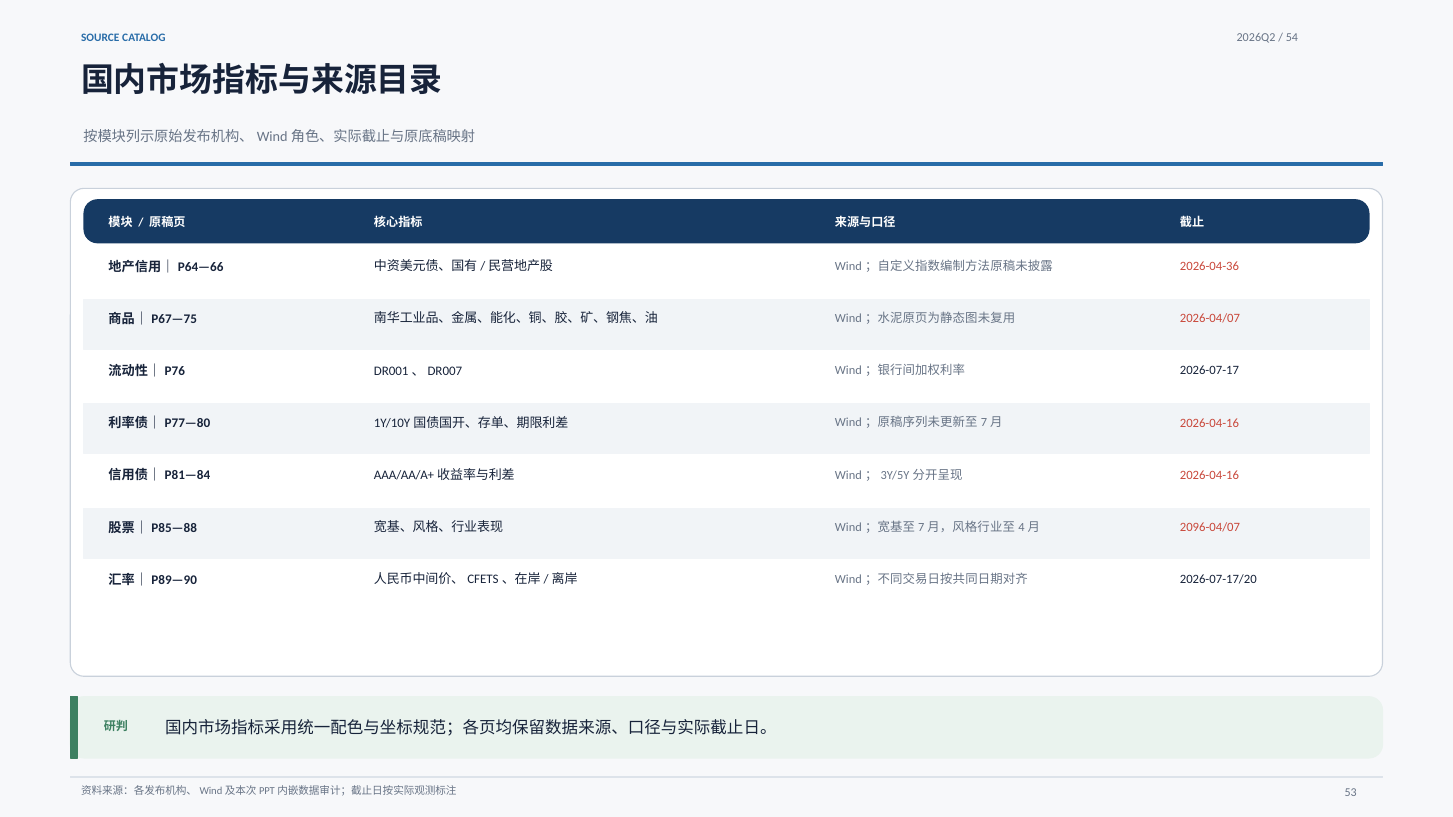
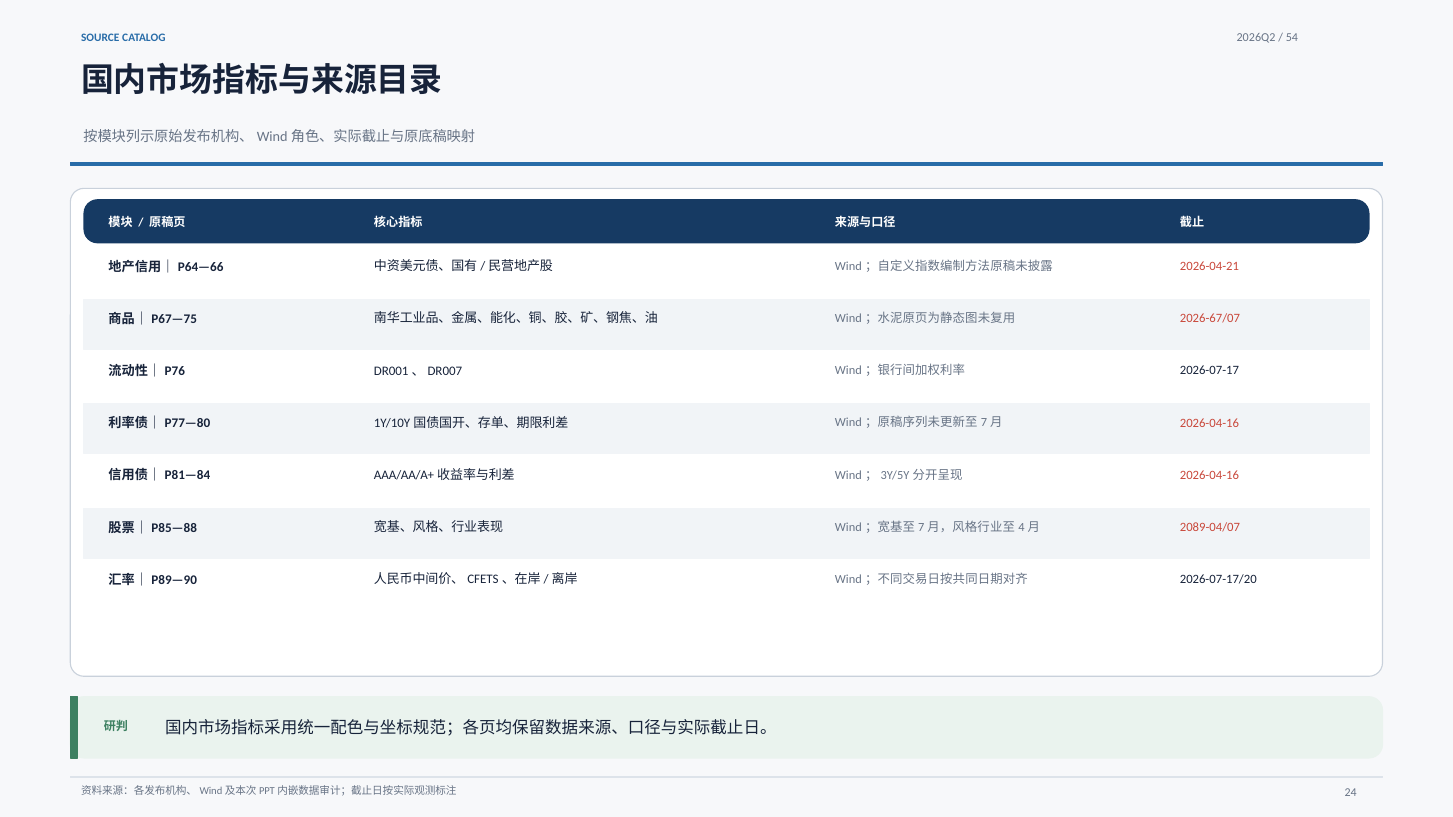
2026-04-36: 2026-04-36 -> 2026-04-21 (1209, 266)
2026-04/07: 2026-04/07 -> 2026-67/07 (1210, 319)
2096-04/07: 2096-04/07 -> 2089-04/07 (1210, 528)
53: 53 -> 24 (1351, 793)
